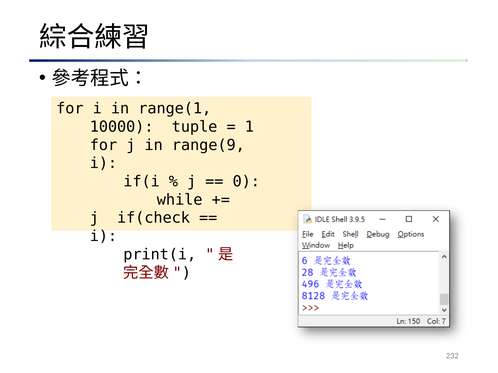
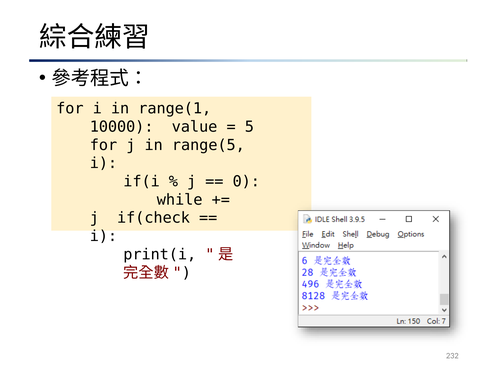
tuple: tuple -> value (195, 127)
1: 1 -> 5 (249, 127)
range(9: range(9 -> range(5 (208, 145)
